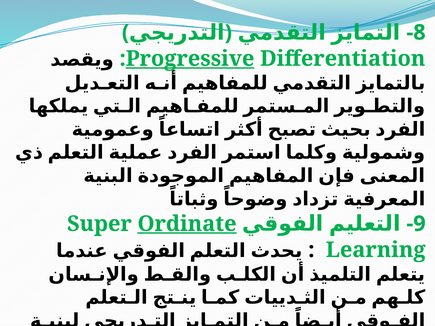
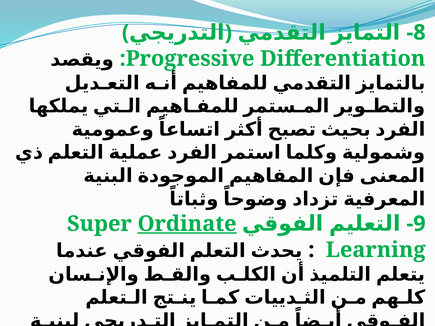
Progressive underline: present -> none (190, 59)
